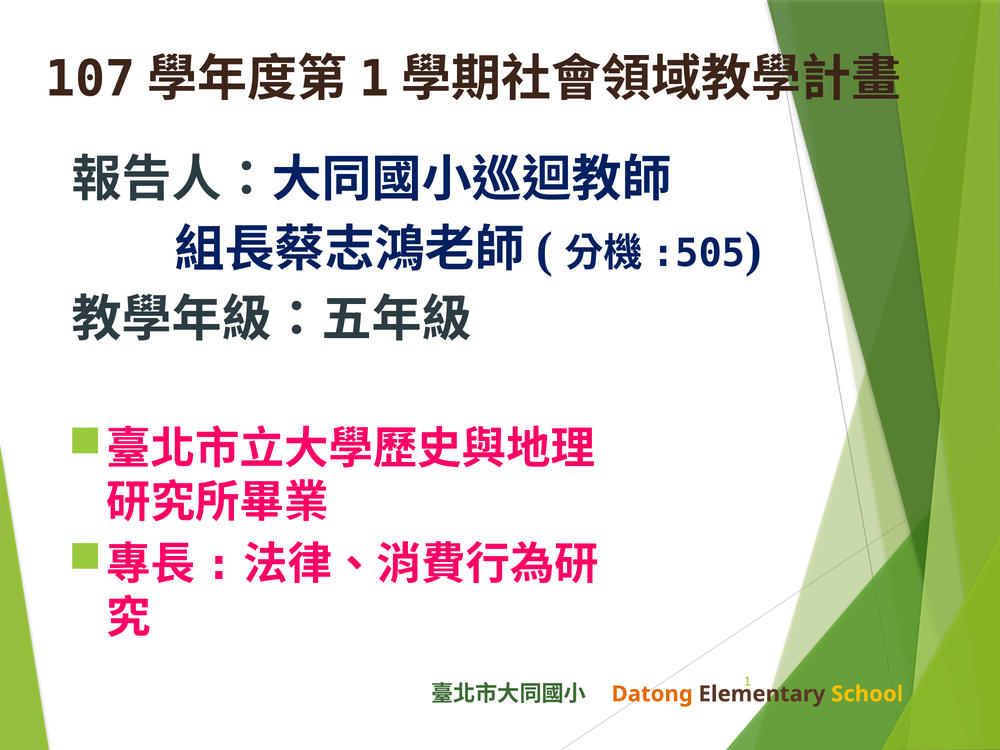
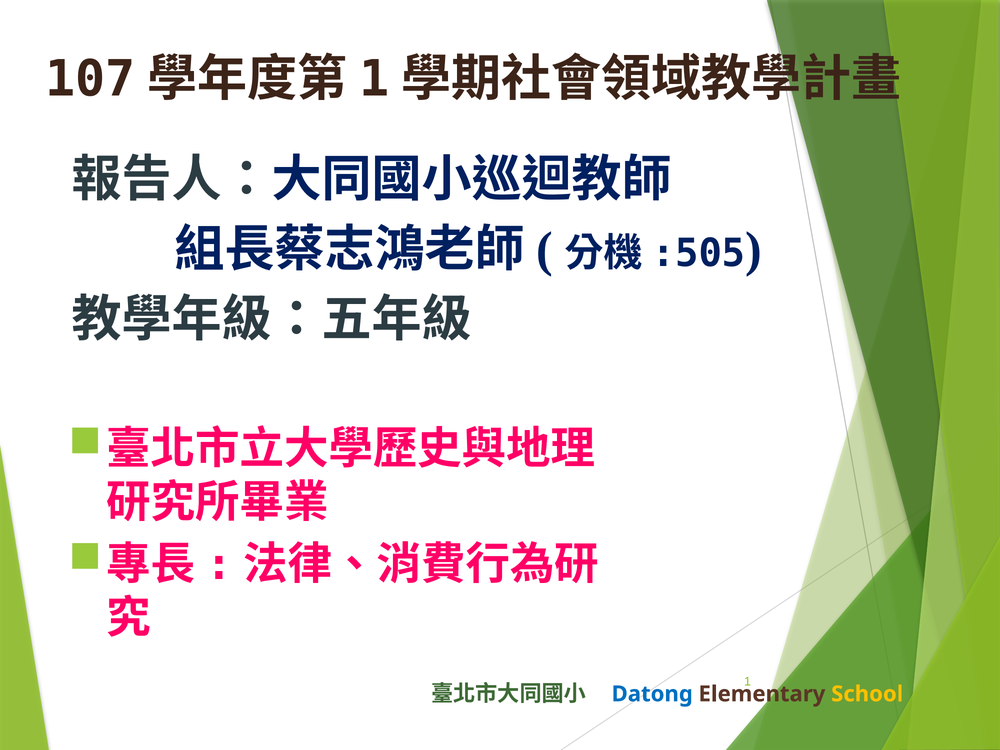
Datong colour: orange -> blue (652, 694)
